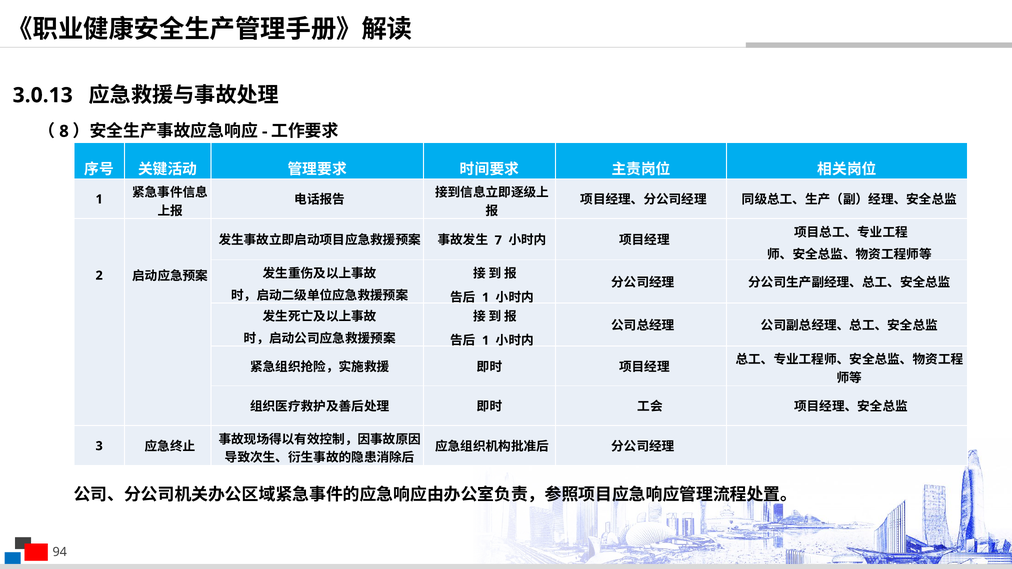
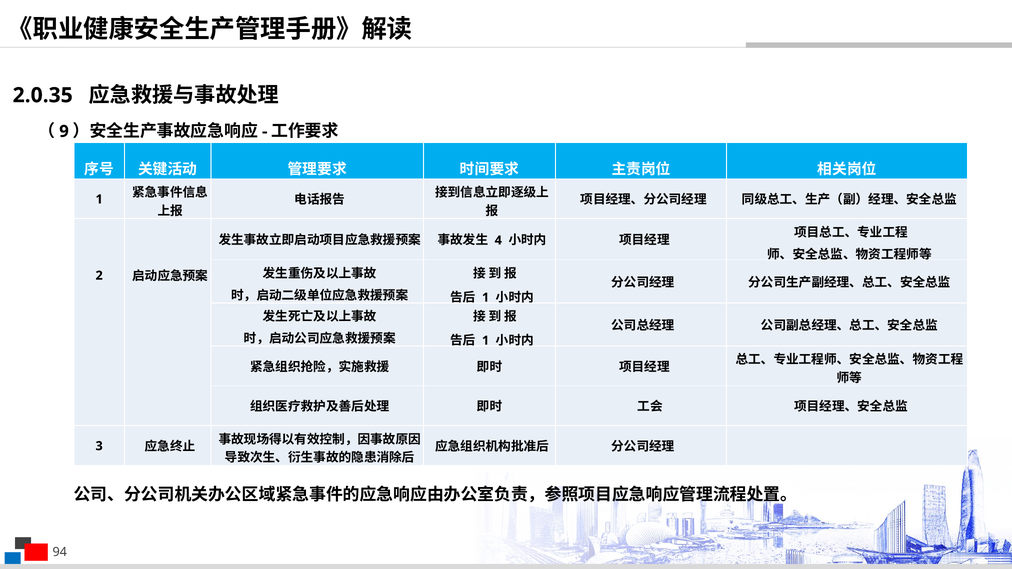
3.0.13: 3.0.13 -> 2.0.35 (43, 95)
8: 8 -> 9 (64, 131)
7: 7 -> 4 (498, 240)
